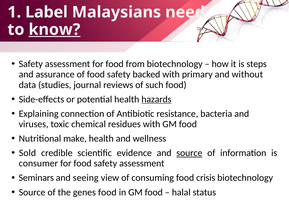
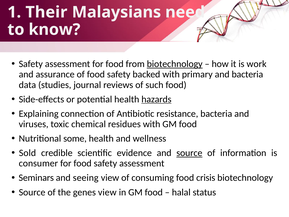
Label: Label -> Their (46, 12)
know underline: present -> none (54, 29)
biotechnology underline: none -> present (175, 64)
steps: steps -> work (257, 64)
and without: without -> bacteria (247, 74)
make: make -> some (75, 138)
genes food: food -> view (107, 192)
